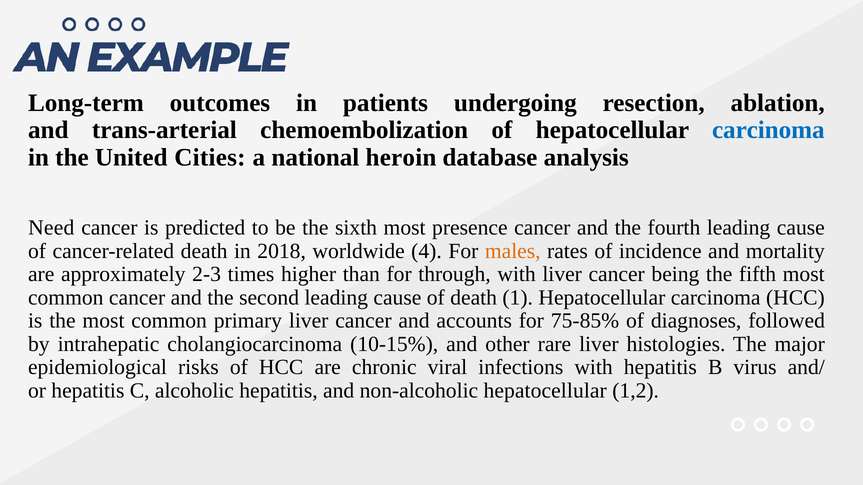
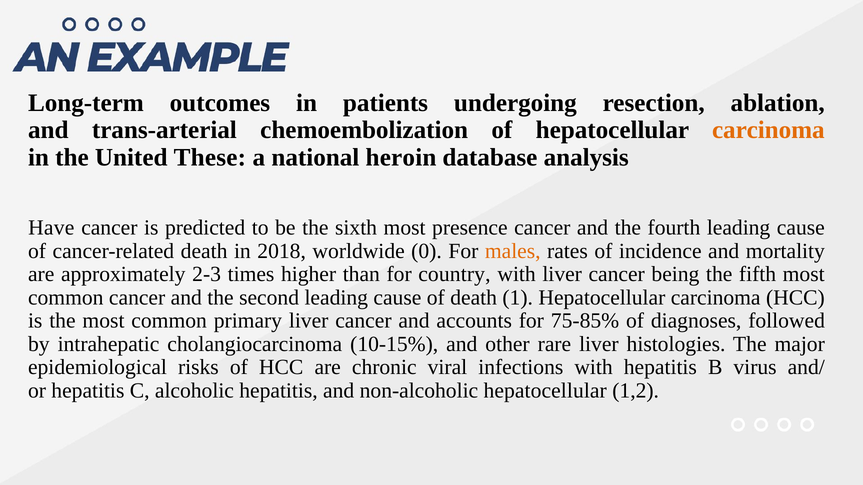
carcinoma colour: blue -> orange (768, 130)
Cities: Cities -> These (210, 157)
Need: Need -> Have (51, 228)
4: 4 -> 0 (427, 251)
through: through -> country (454, 274)
